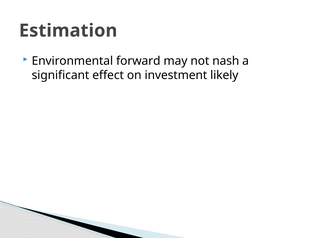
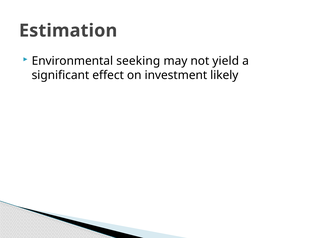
forward: forward -> seeking (138, 61)
nash: nash -> yield (226, 61)
